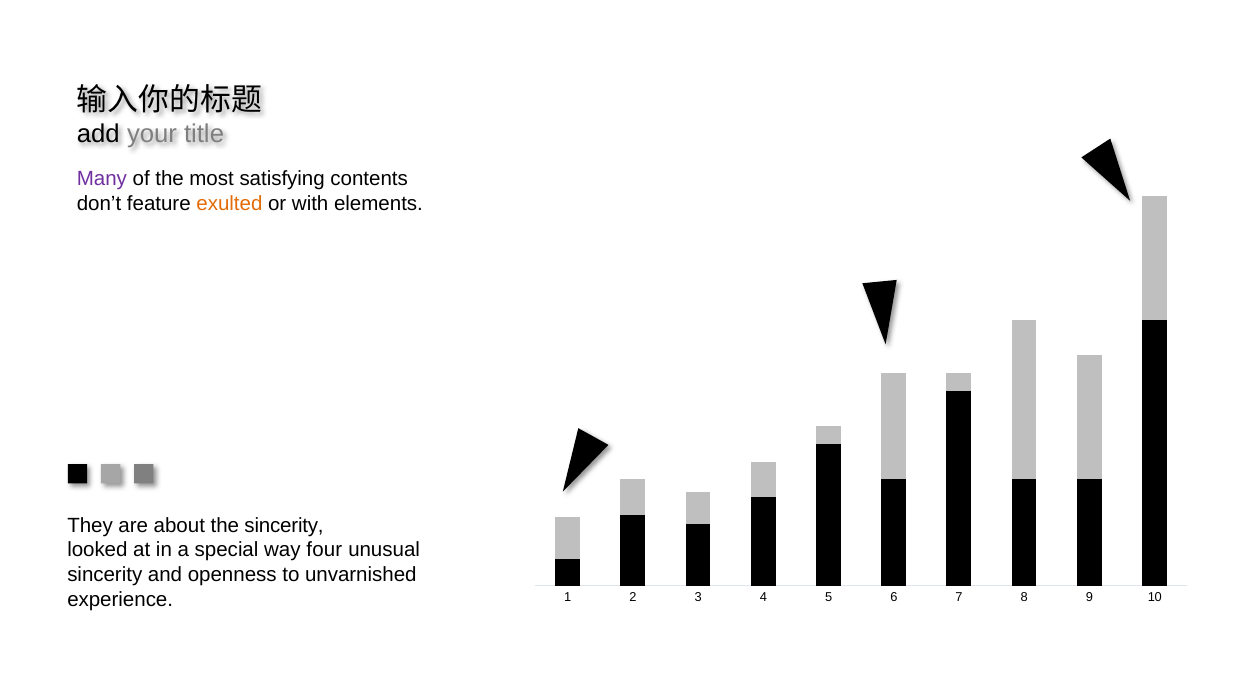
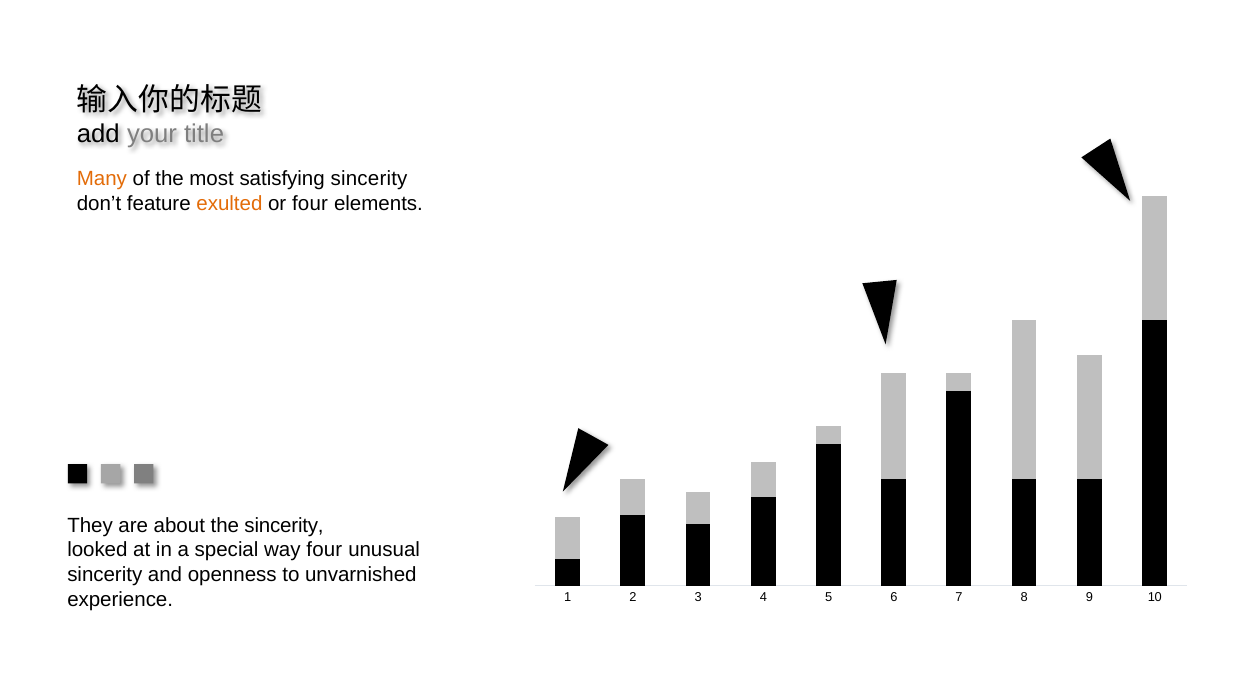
Many colour: purple -> orange (102, 179)
satisfying contents: contents -> sincerity (369, 179)
or with: with -> four (310, 204)
